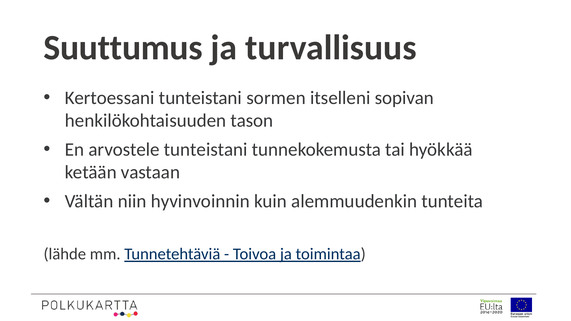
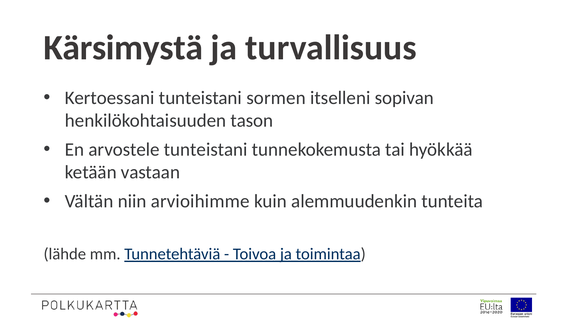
Suuttumus: Suuttumus -> Kärsimystä (123, 48)
hyvinvoinnin: hyvinvoinnin -> arvioihimme (200, 201)
